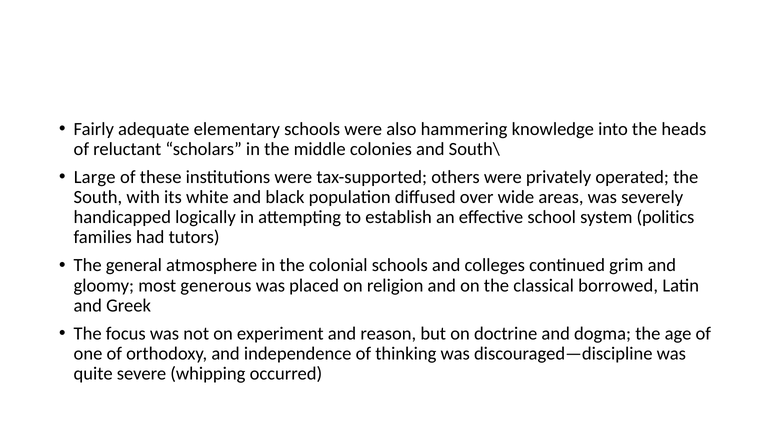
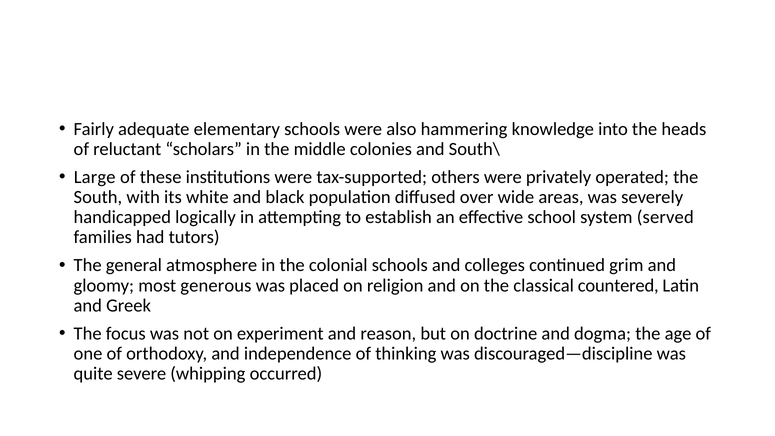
politics: politics -> served (665, 217)
borrowed: borrowed -> countered (618, 285)
